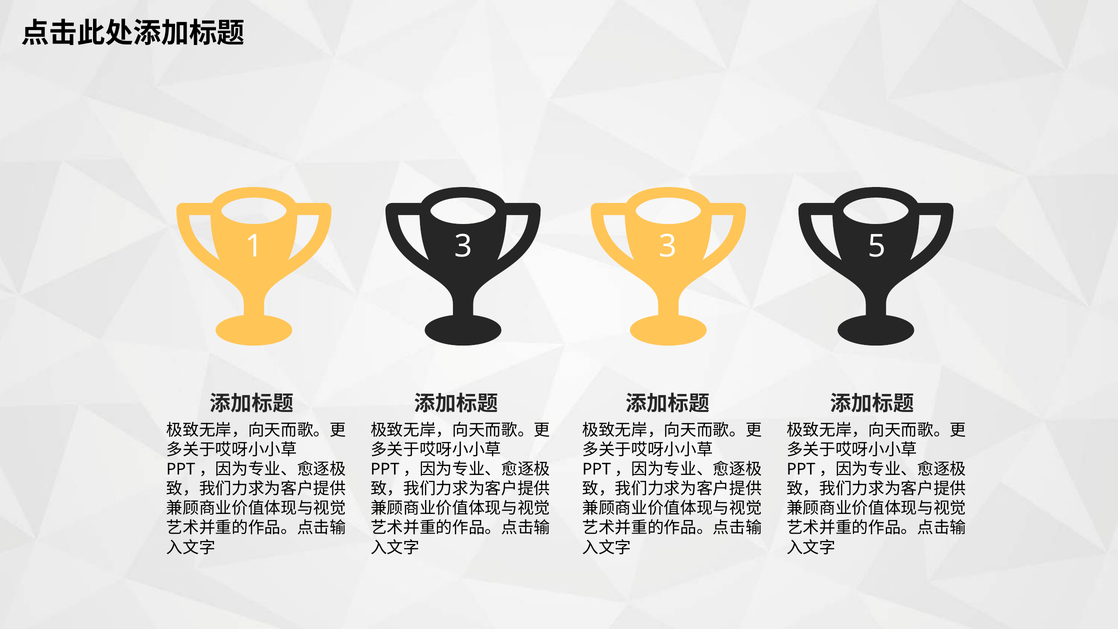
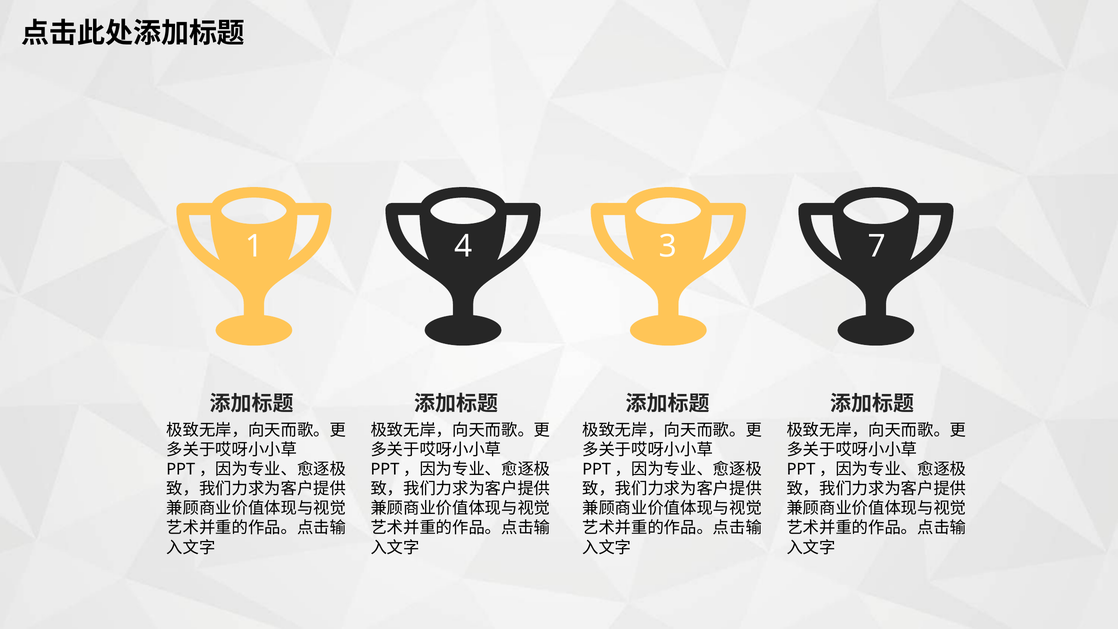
1 3: 3 -> 4 (463, 247)
5: 5 -> 7 (877, 247)
